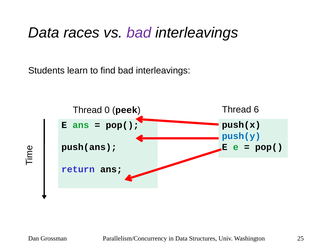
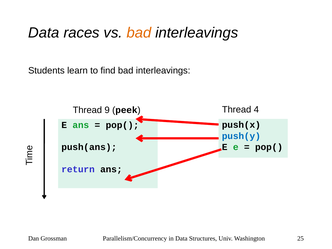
bad colour: purple -> orange (139, 33)
6: 6 -> 4 (256, 109)
0: 0 -> 9 (107, 110)
